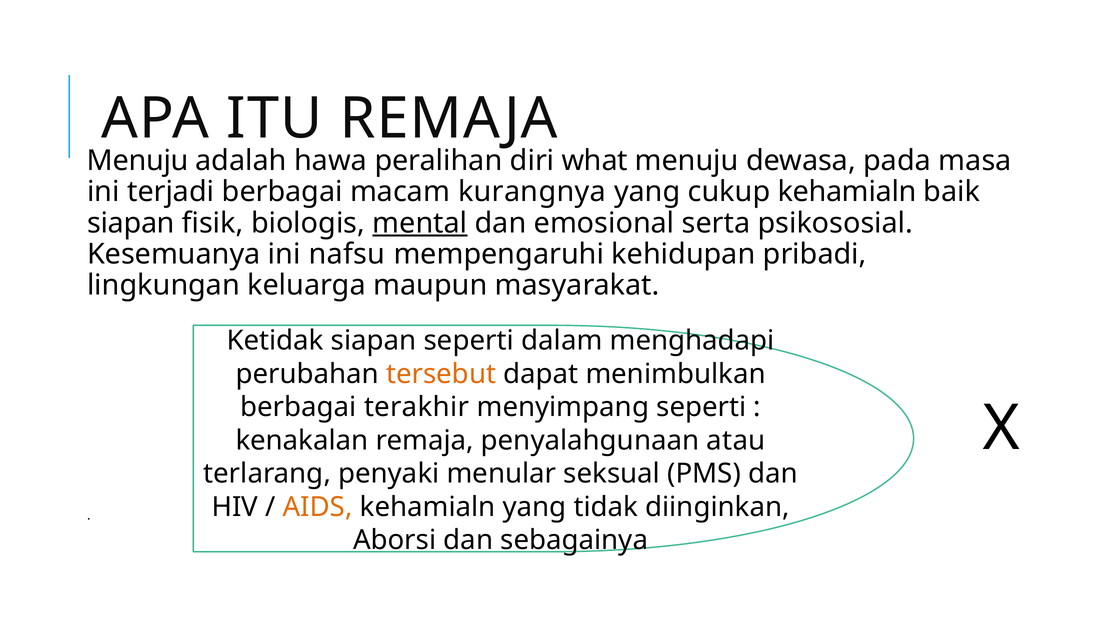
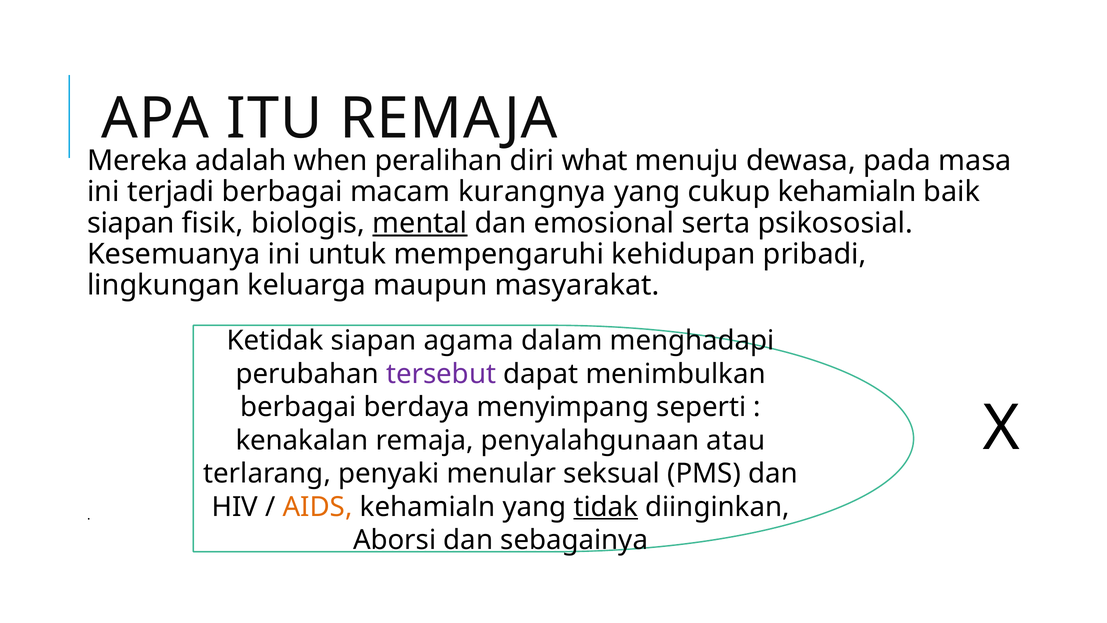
Menuju: Menuju -> Mereka (138, 161)
hawa: hawa -> when (331, 161)
nafsu: nafsu -> untuk (347, 254)
siapan seperti: seperti -> agama (469, 341)
tersebut colour: orange -> purple (441, 374)
terakhir: terakhir -> berdaya (417, 407)
tidak underline: none -> present (606, 507)
